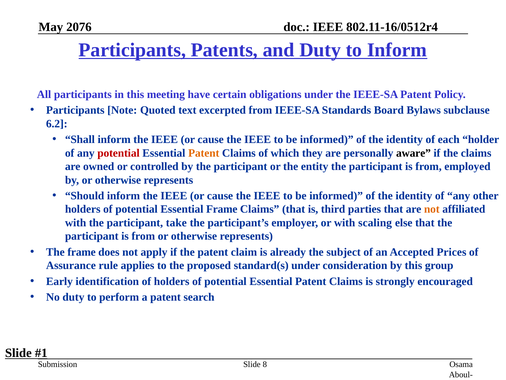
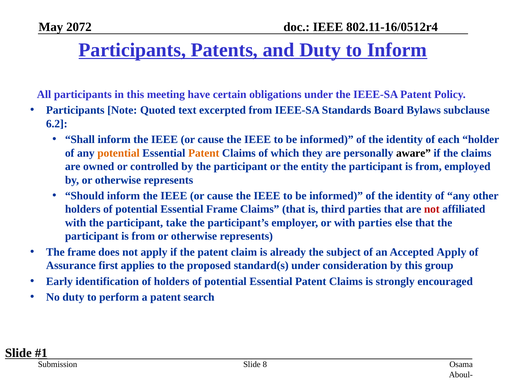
2076: 2076 -> 2072 (79, 27)
potential colour: red -> orange (119, 153)
not colour: orange -> red (432, 209)
with scaling: scaling -> parties (375, 222)
Accepted Prices: Prices -> Apply (452, 252)
rule: rule -> first (108, 265)
